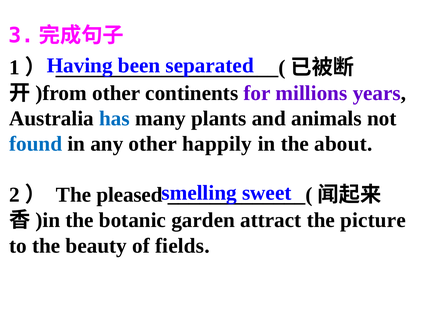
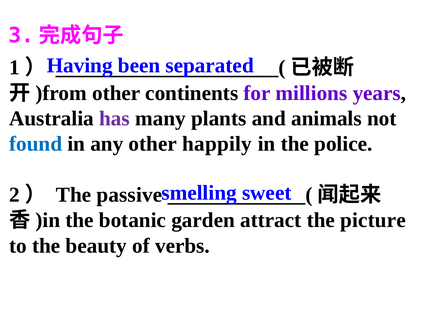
has colour: blue -> purple (114, 118)
about: about -> police (343, 144)
pleased: pleased -> passive (129, 195)
fields: fields -> verbs (182, 246)
